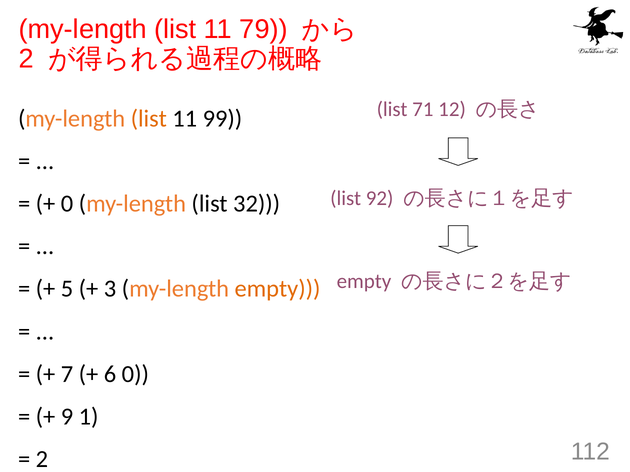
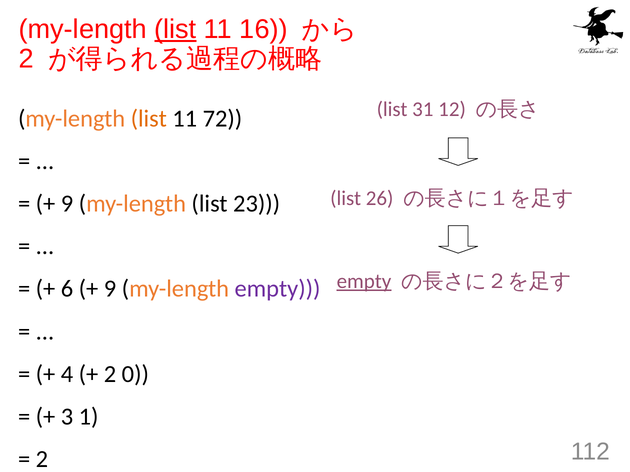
list underline: none -> present (175, 29)
79: 79 -> 16 (264, 29)
71: 71 -> 31 (423, 109)
99: 99 -> 72 (222, 119)
92: 92 -> 26 (380, 198)
0: 0 -> 9 (67, 204)
32: 32 -> 23 (257, 204)
empty underline: none -> present (364, 281)
5: 5 -> 6 (67, 289)
3: 3 -> 9 (110, 289)
empty colour: orange -> purple (278, 289)
7: 7 -> 4 (67, 374)
6: 6 -> 2 (110, 374)
9: 9 -> 3 (67, 417)
